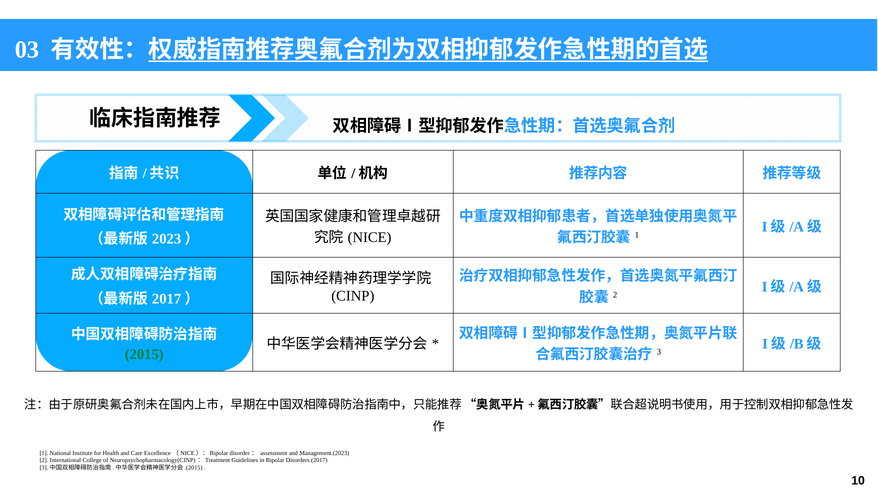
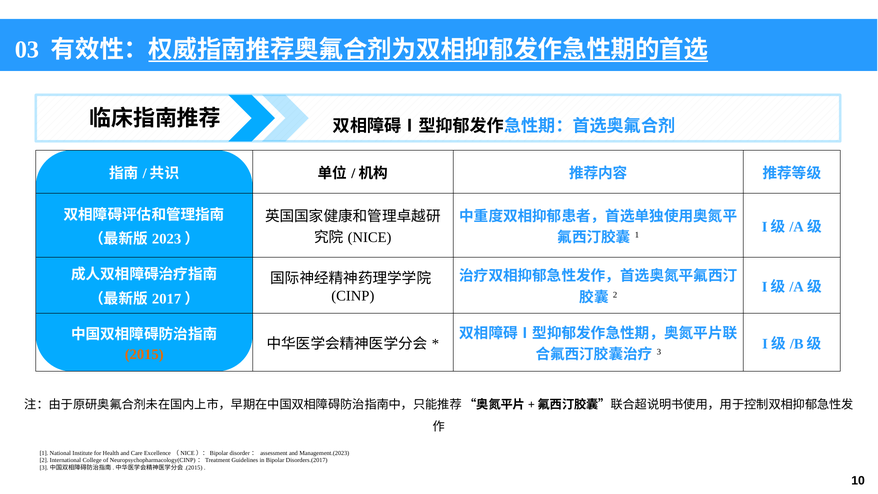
2015 colour: green -> orange (144, 354)
